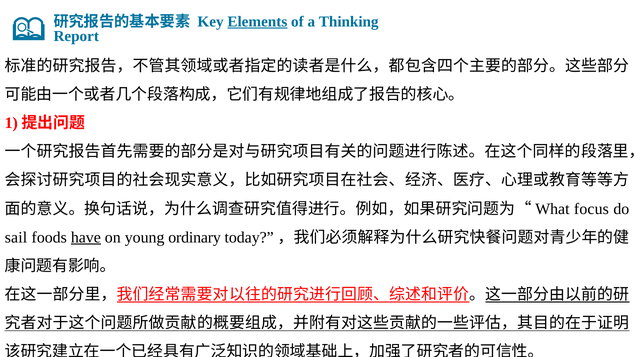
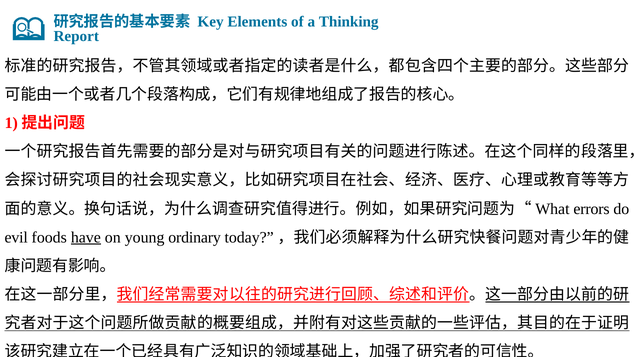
Elements underline: present -> none (257, 21)
focus: focus -> errors (592, 209)
sail: sail -> evil (16, 237)
